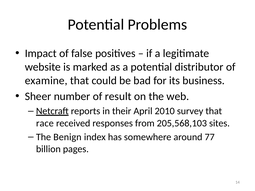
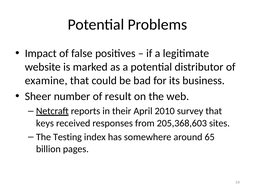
race: race -> keys (45, 123)
205,568,103: 205,568,103 -> 205,368,603 (182, 123)
Benign: Benign -> Testing (67, 137)
77: 77 -> 65 (210, 137)
